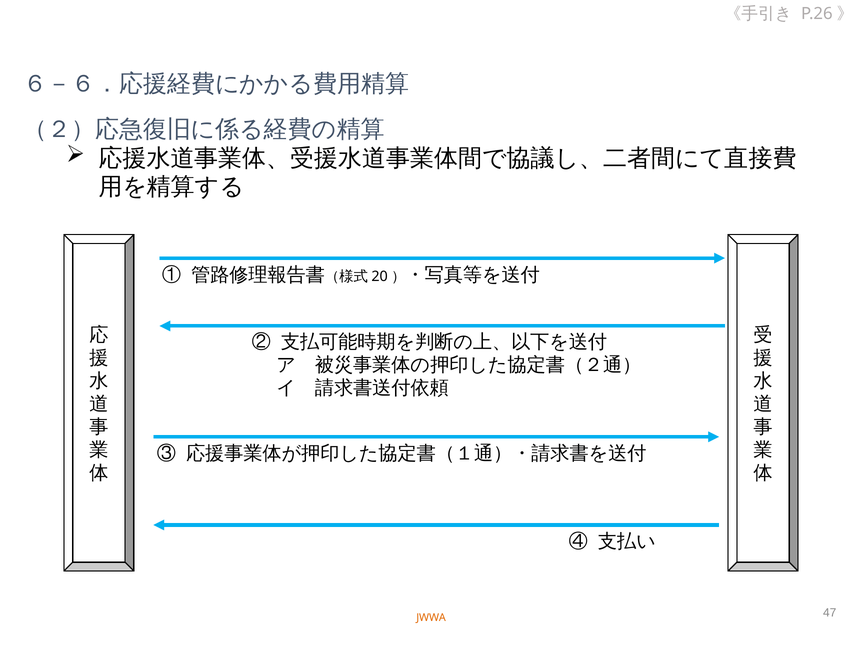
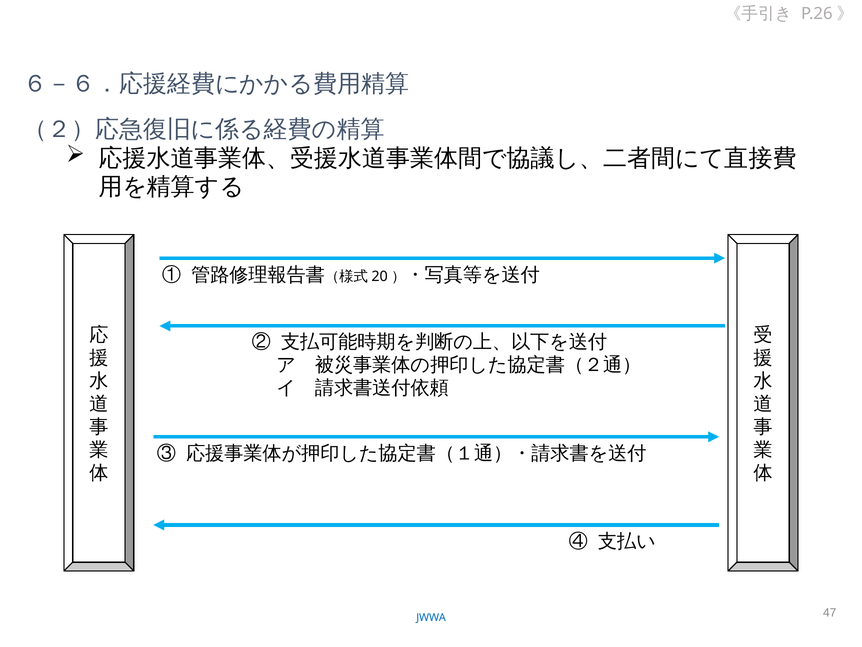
JWWA colour: orange -> blue (431, 617)
